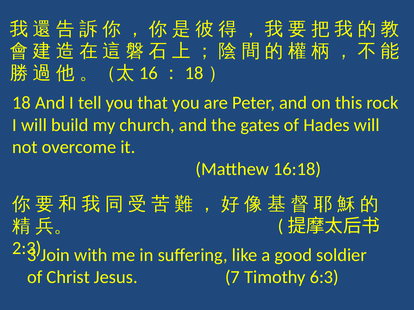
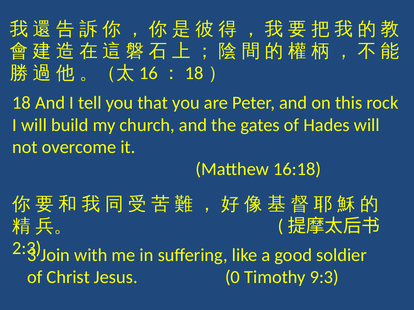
7: 7 -> 0 (232, 278)
6:3: 6:3 -> 9:3 (324, 278)
